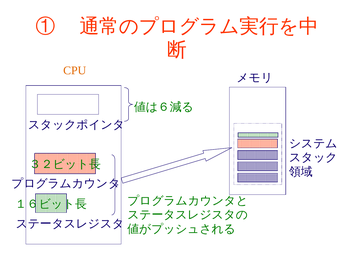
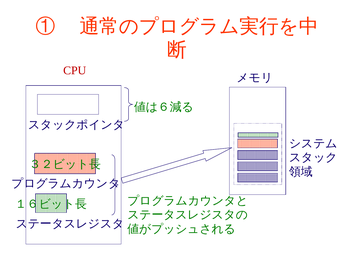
CPU colour: orange -> red (75, 71)
